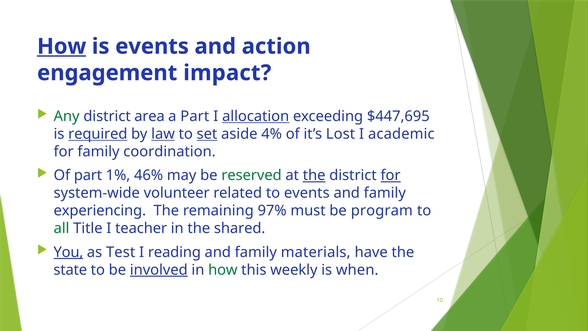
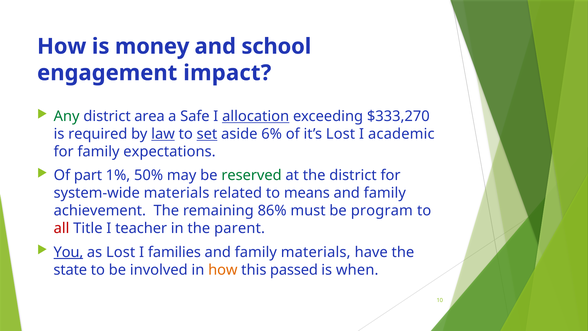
How underline: present -> none (62, 46)
is events: events -> money (152, 46)
action: action -> school (276, 46)
a Part: Part -> Safe (195, 116)
$447,695: $447,695 -> $333,270 (398, 116)
required underline: present -> none (98, 134)
4%: 4% -> 6% (272, 134)
coordination: coordination -> expectations (169, 152)
46%: 46% -> 50% (149, 175)
the underline: present -> none (314, 175)
for underline: present -> none (391, 175)
system-wide volunteer: volunteer -> materials (177, 193)
to events: events -> means (307, 193)
experiencing: experiencing -> achievement (100, 211)
97%: 97% -> 86% (272, 211)
all colour: green -> red (62, 228)
shared: shared -> parent (240, 228)
as Test: Test -> Lost (121, 252)
reading: reading -> families (174, 252)
involved underline: present -> none (159, 270)
how colour: green -> orange (223, 270)
weekly: weekly -> passed (294, 270)
